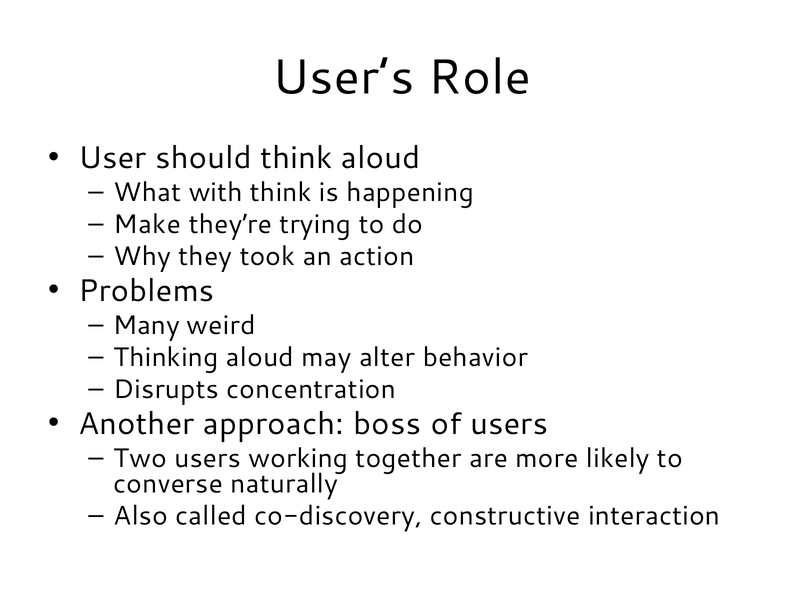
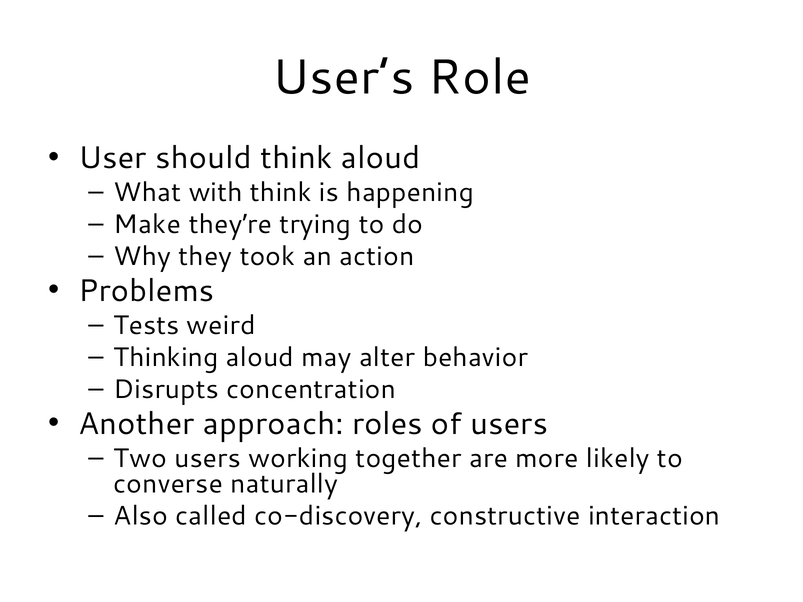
Many: Many -> Tests (146, 326)
boss: boss -> roles (388, 424)
